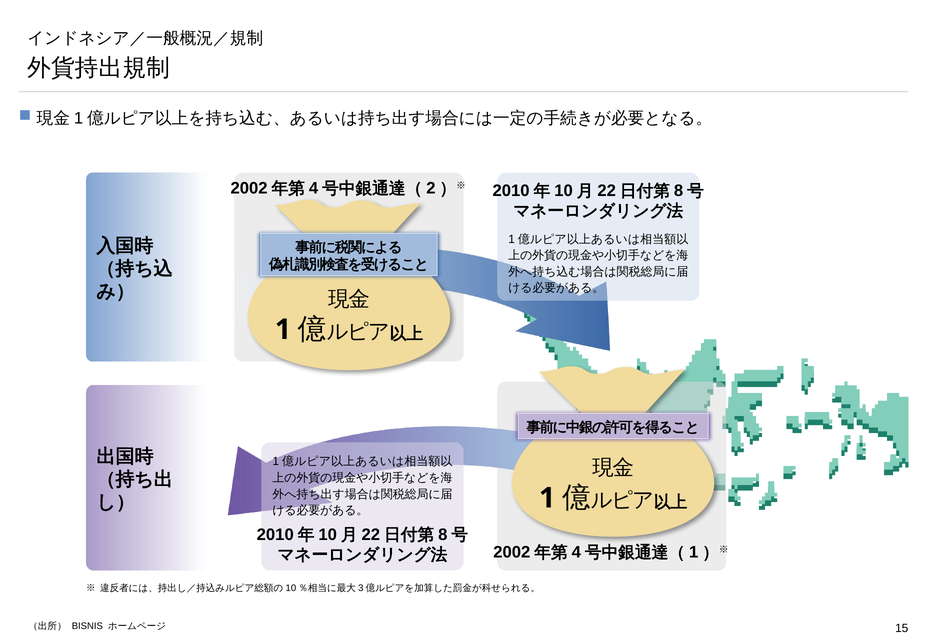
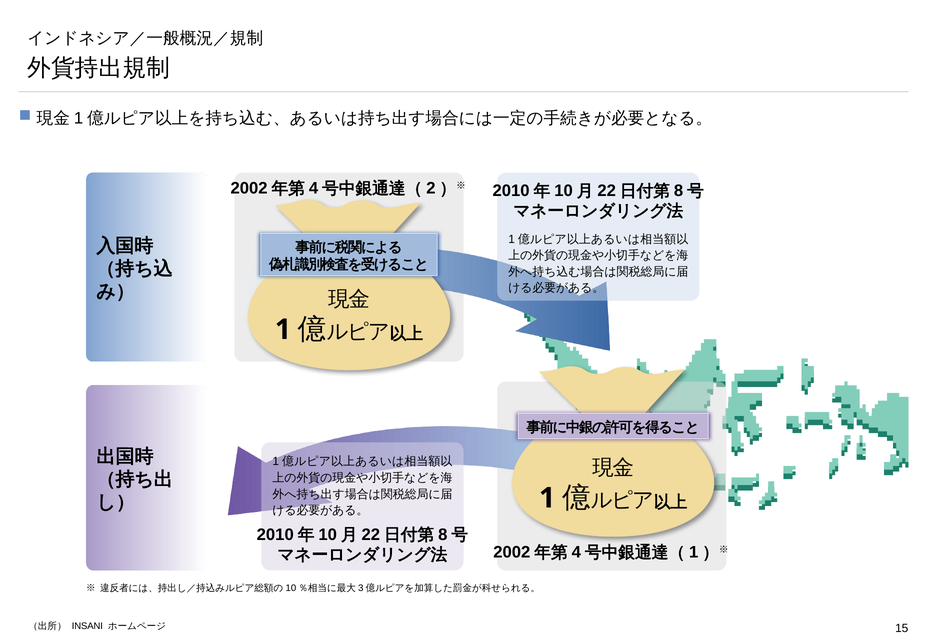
BISNIS: BISNIS -> INSANI (87, 626)
